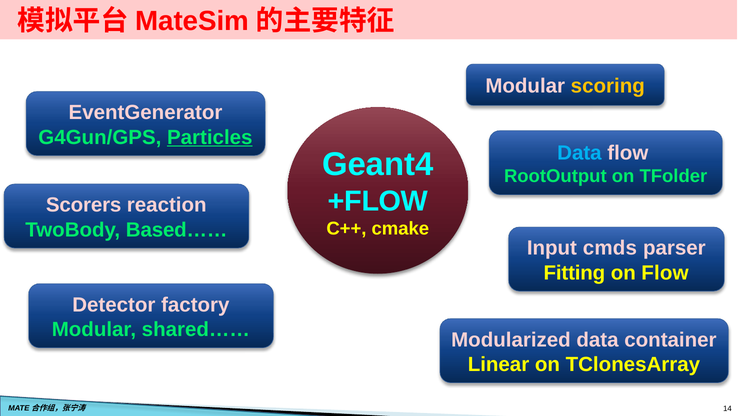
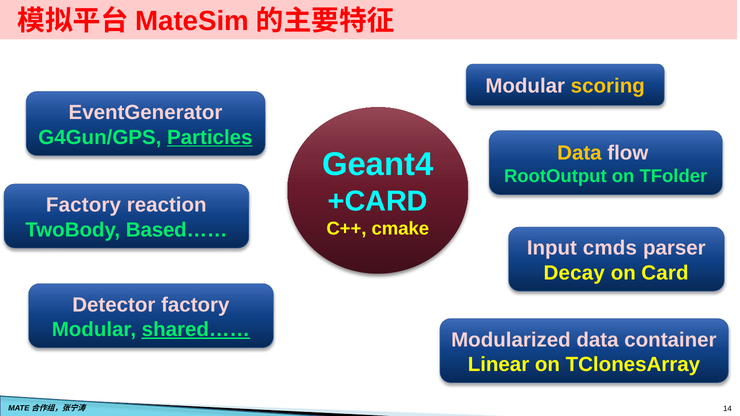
Data colour: light blue -> yellow (579, 153)
+FLOW: +FLOW -> +CARD (378, 201)
Scorers: Scorers -> Factory (84, 205)
Fitting: Fitting -> Decay (574, 273)
on Flow: Flow -> Card (665, 273)
shared…… underline: none -> present (196, 330)
